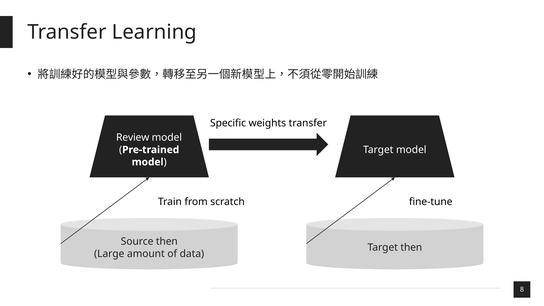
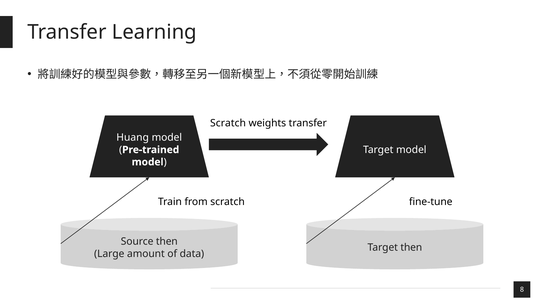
Specific: Specific -> Scratch (228, 123)
Review: Review -> Huang (133, 138)
